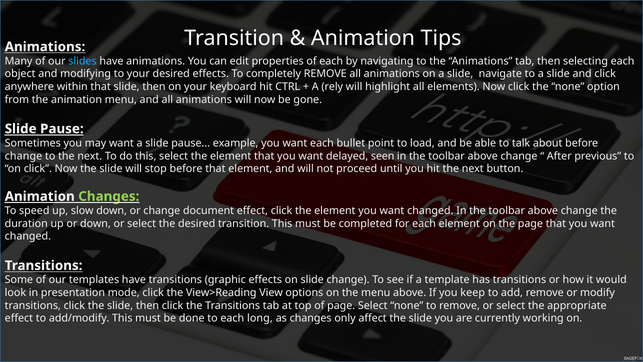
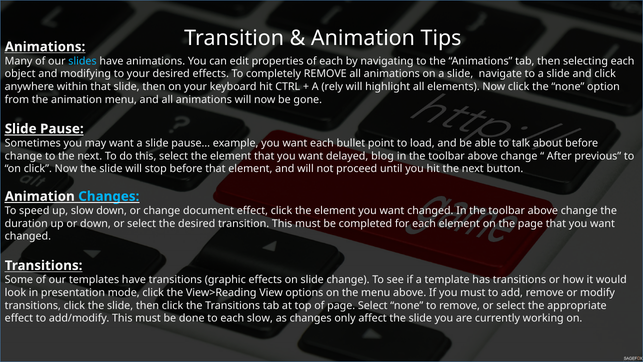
seen: seen -> blog (383, 156)
Changes colour: light green -> light blue (109, 196)
you keep: keep -> must (473, 292)
each long: long -> slow (260, 318)
